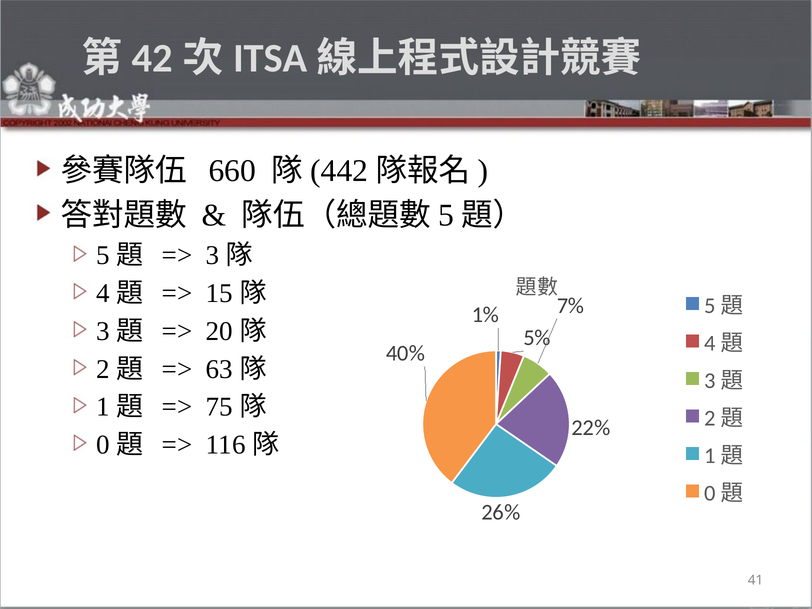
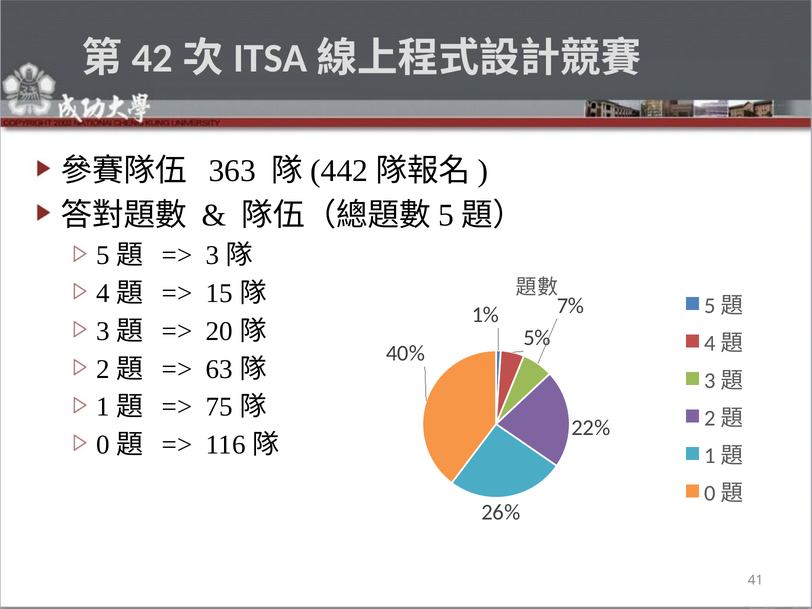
660: 660 -> 363 (232, 171)
